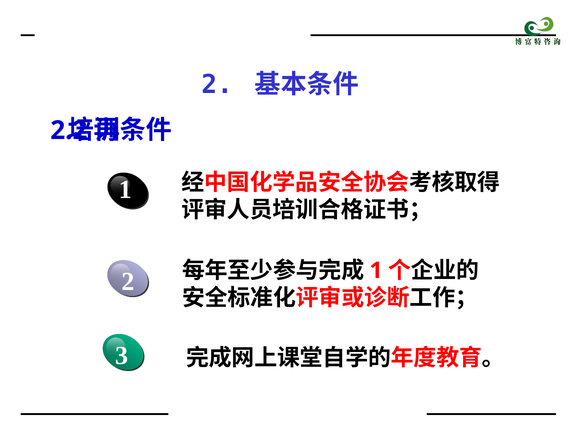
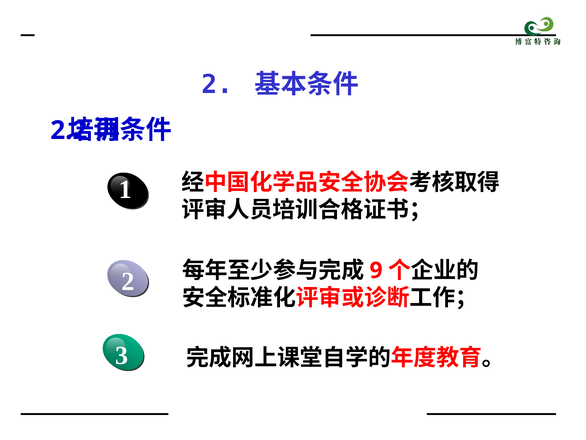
1: 1 -> 9 (376, 270)
